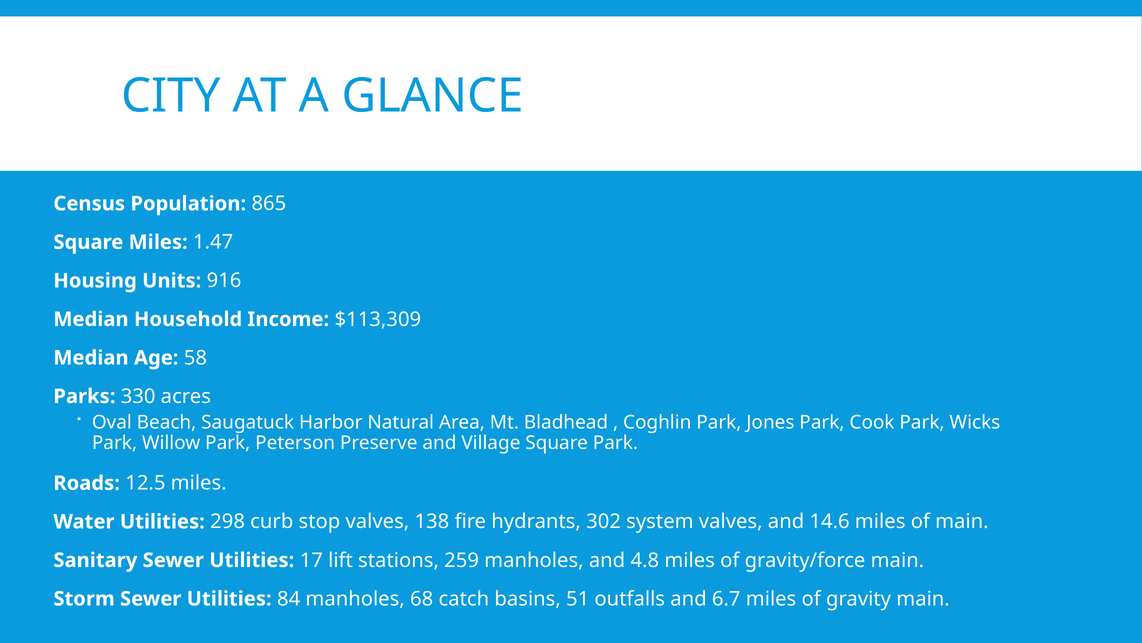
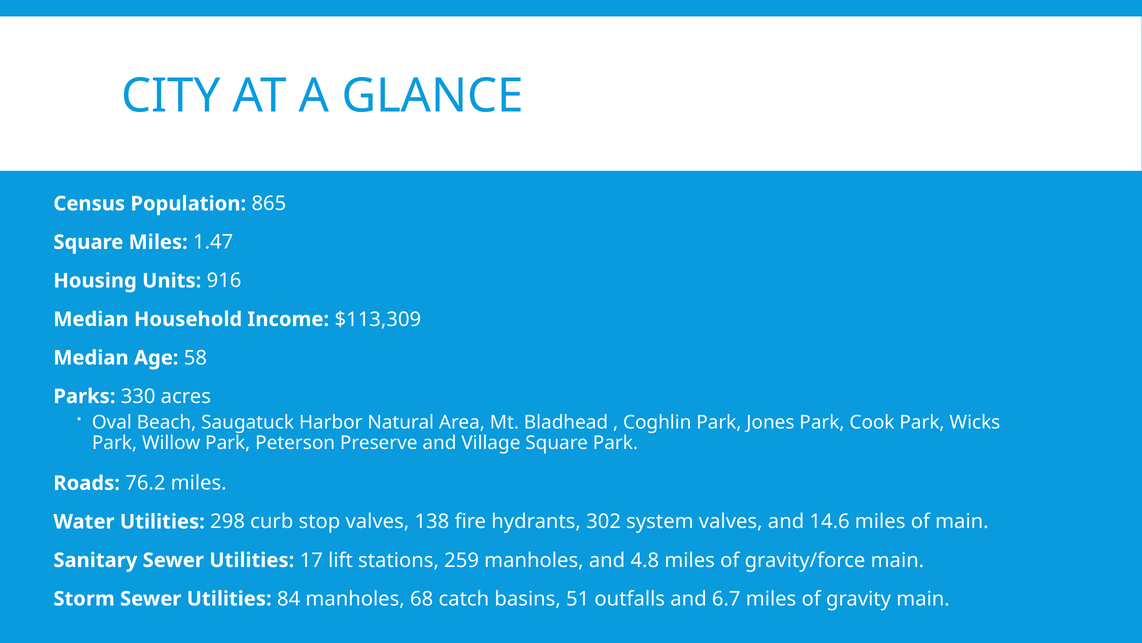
12.5: 12.5 -> 76.2 (145, 483)
